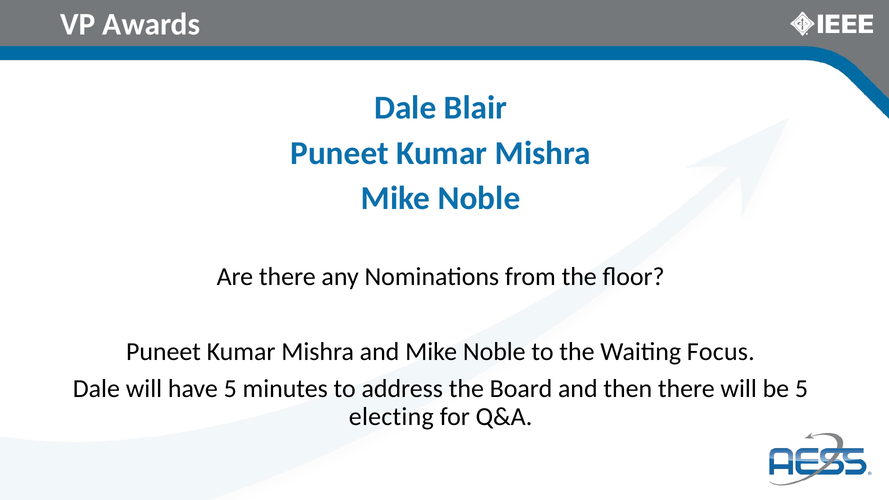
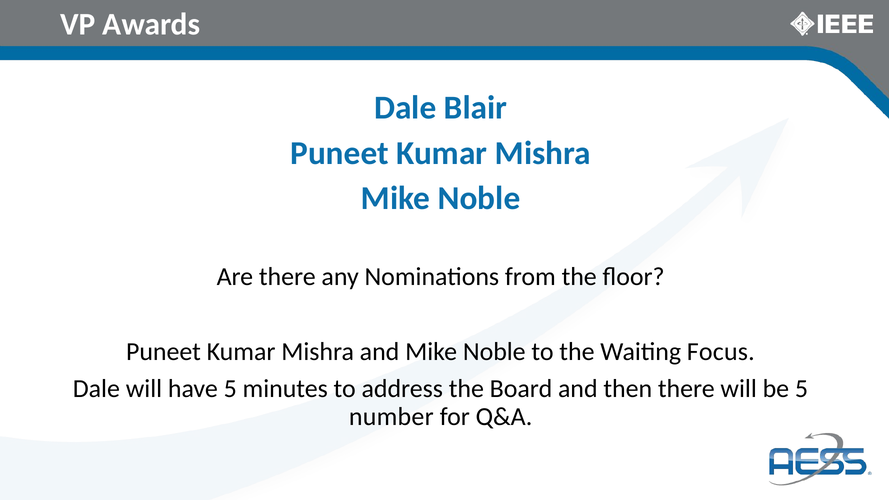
electing: electing -> number (391, 417)
